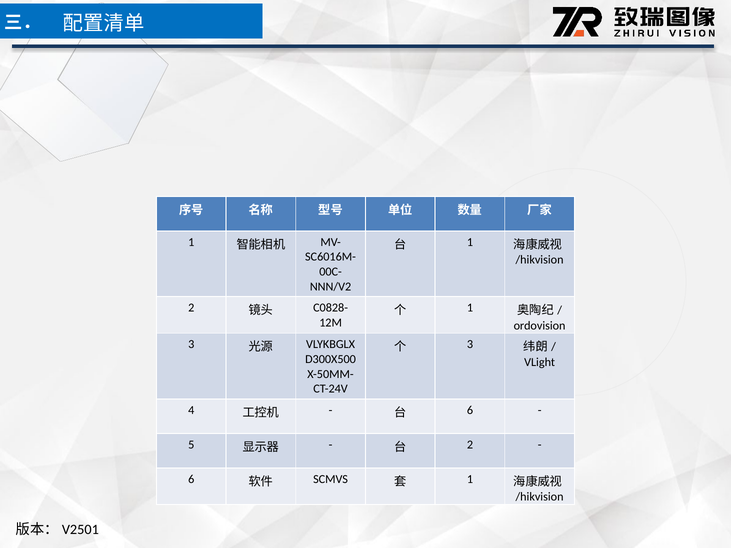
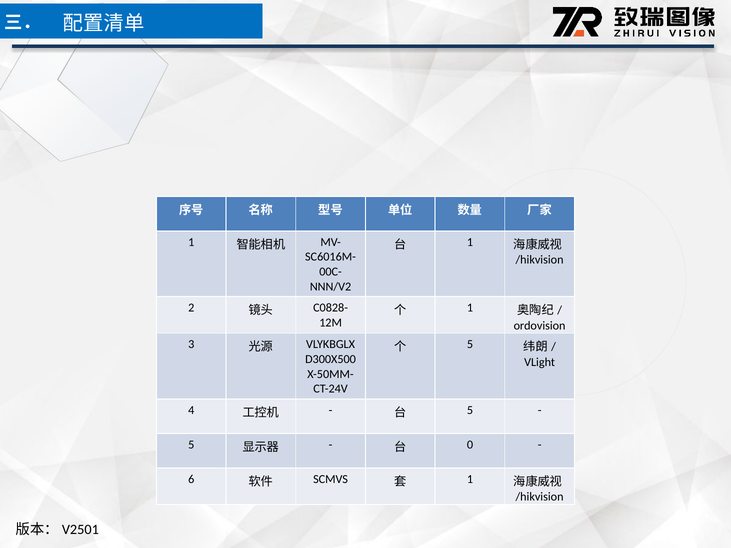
3: 3 -> 5 (470, 345)
6: 6 -> 5 (470, 410)
2: 2 -> 0 (470, 445)
